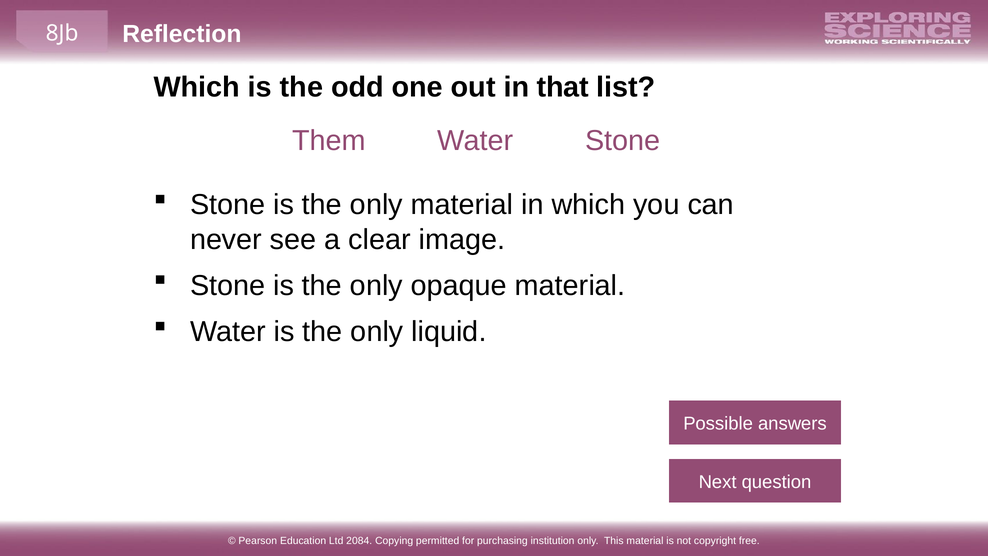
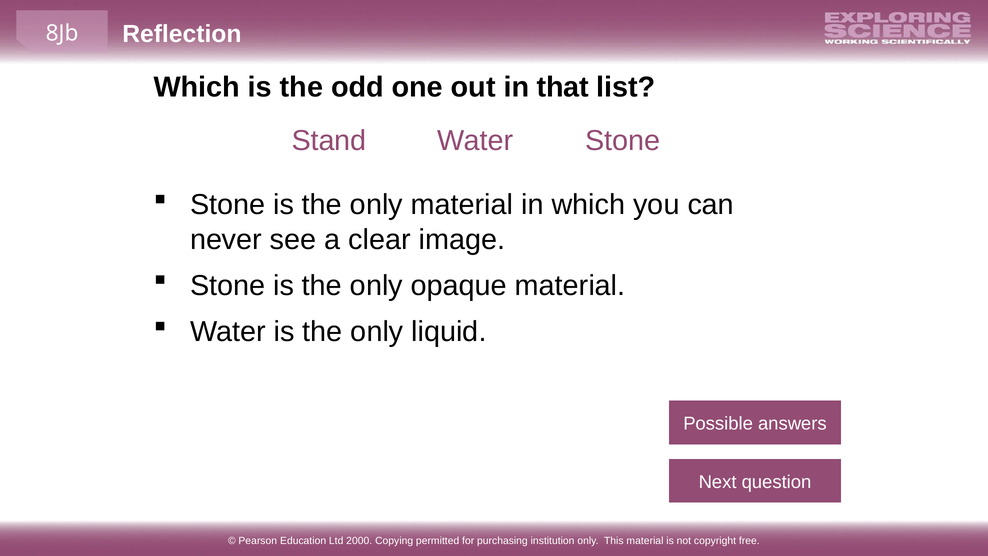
Them: Them -> Stand (329, 141)
2084: 2084 -> 2000 (359, 540)
